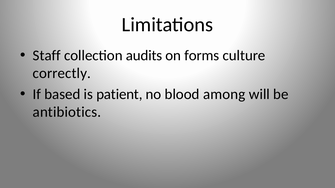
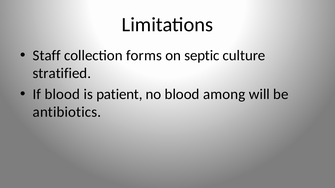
audits: audits -> forms (144, 56)
forms: forms -> septic (202, 56)
correctly: correctly -> stratified (62, 73)
If based: based -> blood (62, 94)
